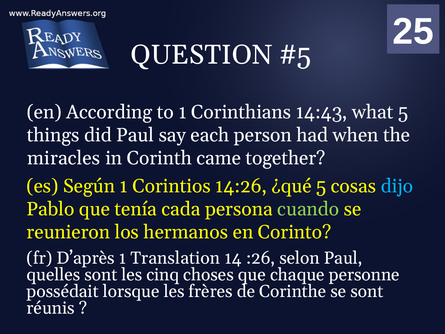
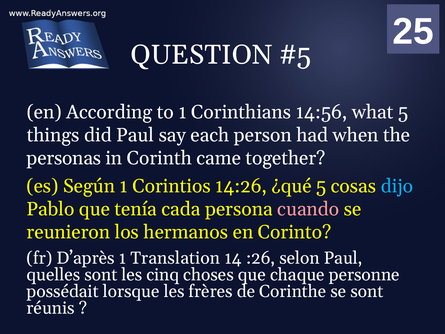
14:43: 14:43 -> 14:56 (322, 112)
miracles: miracles -> personas (64, 158)
cuando colour: light green -> pink (308, 209)
